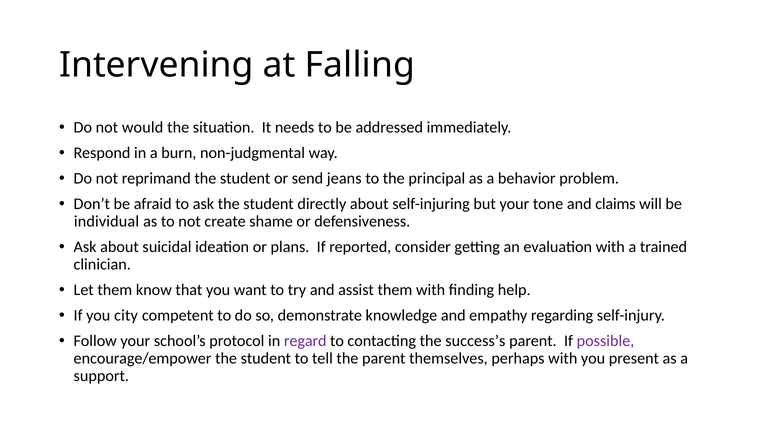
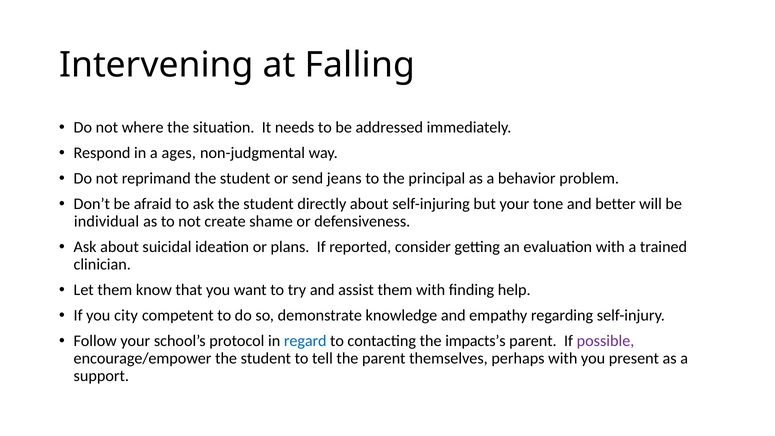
would: would -> where (143, 128)
burn: burn -> ages (179, 153)
claims: claims -> better (615, 204)
regard colour: purple -> blue (305, 341)
success’s: success’s -> impacts’s (475, 341)
